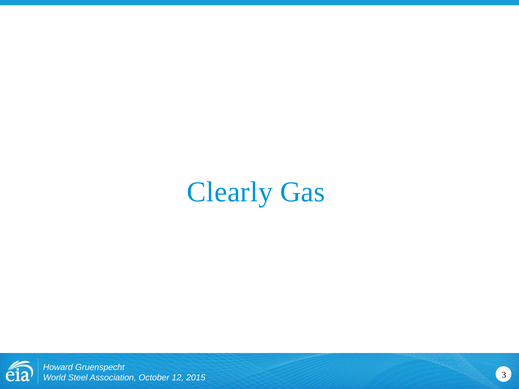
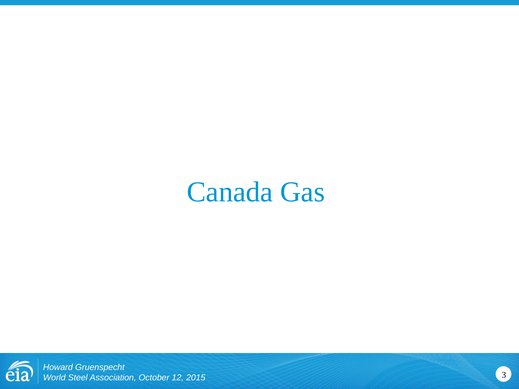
Clearly: Clearly -> Canada (230, 192)
